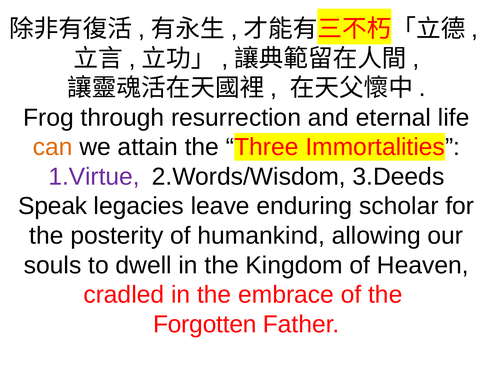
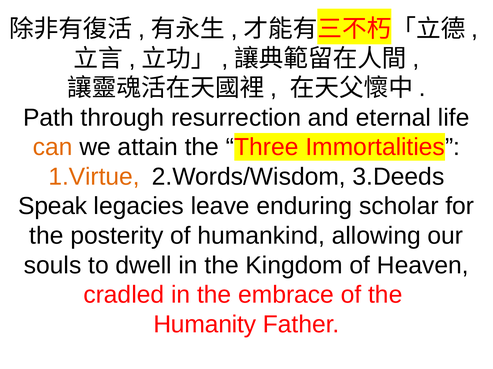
Frog: Frog -> Path (48, 118)
1.Virtue colour: purple -> orange (94, 177)
Forgotten: Forgotten -> Humanity (205, 325)
